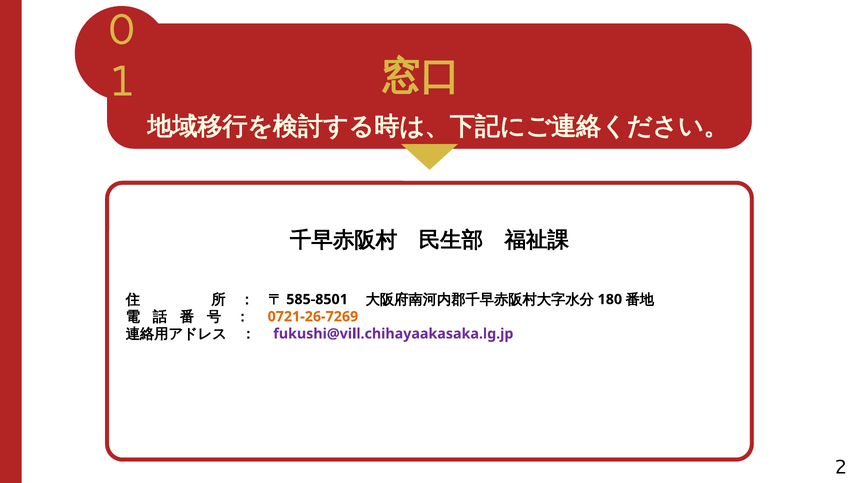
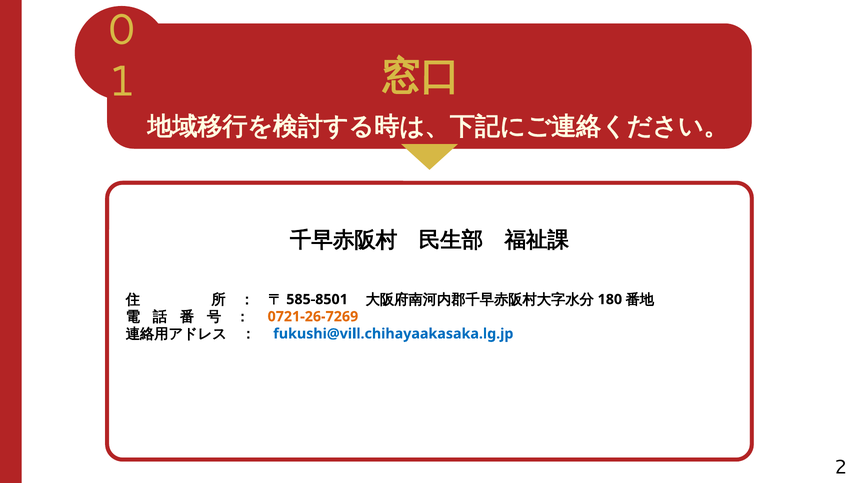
fukushi@vill.chihayaakasaka.lg.jp colour: purple -> blue (393, 334)
